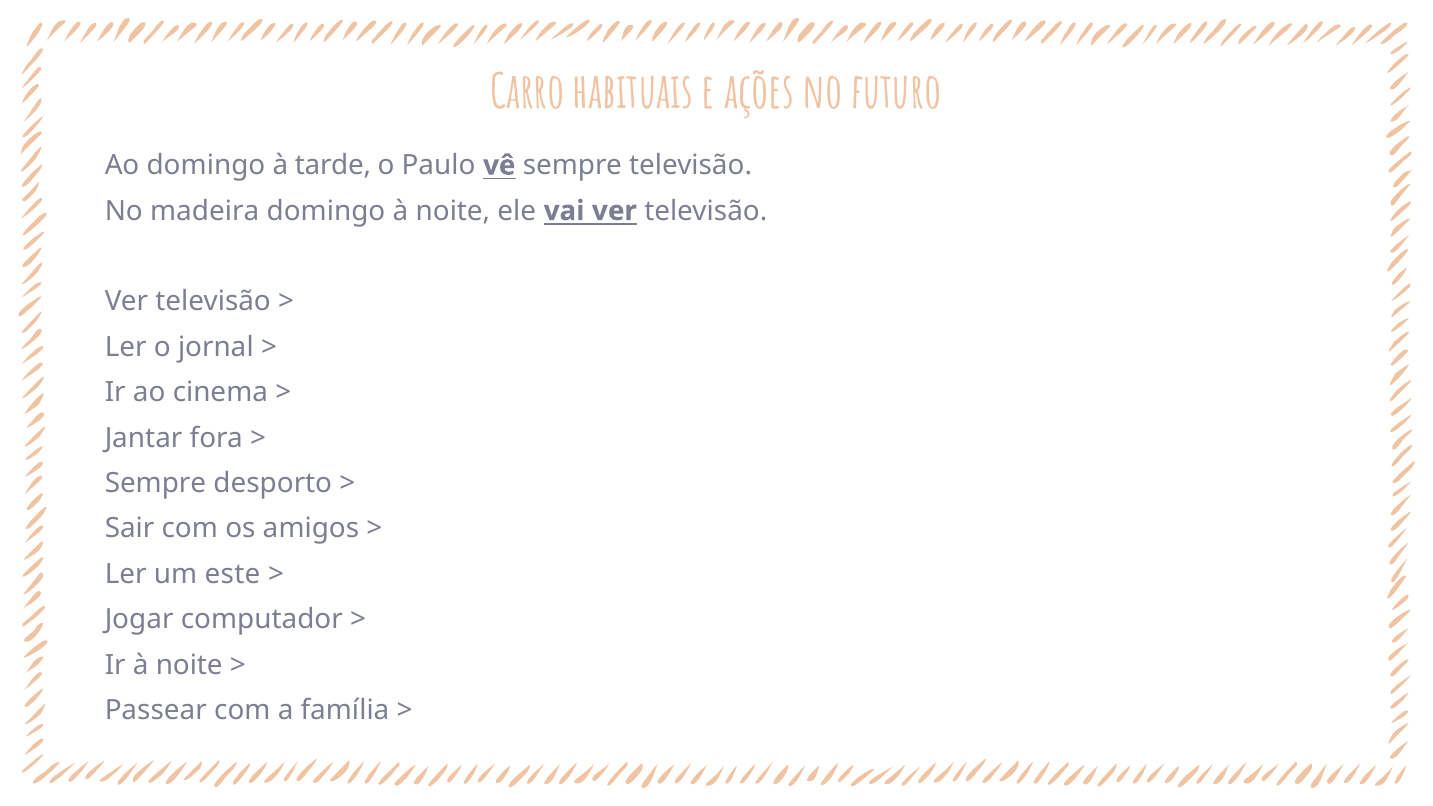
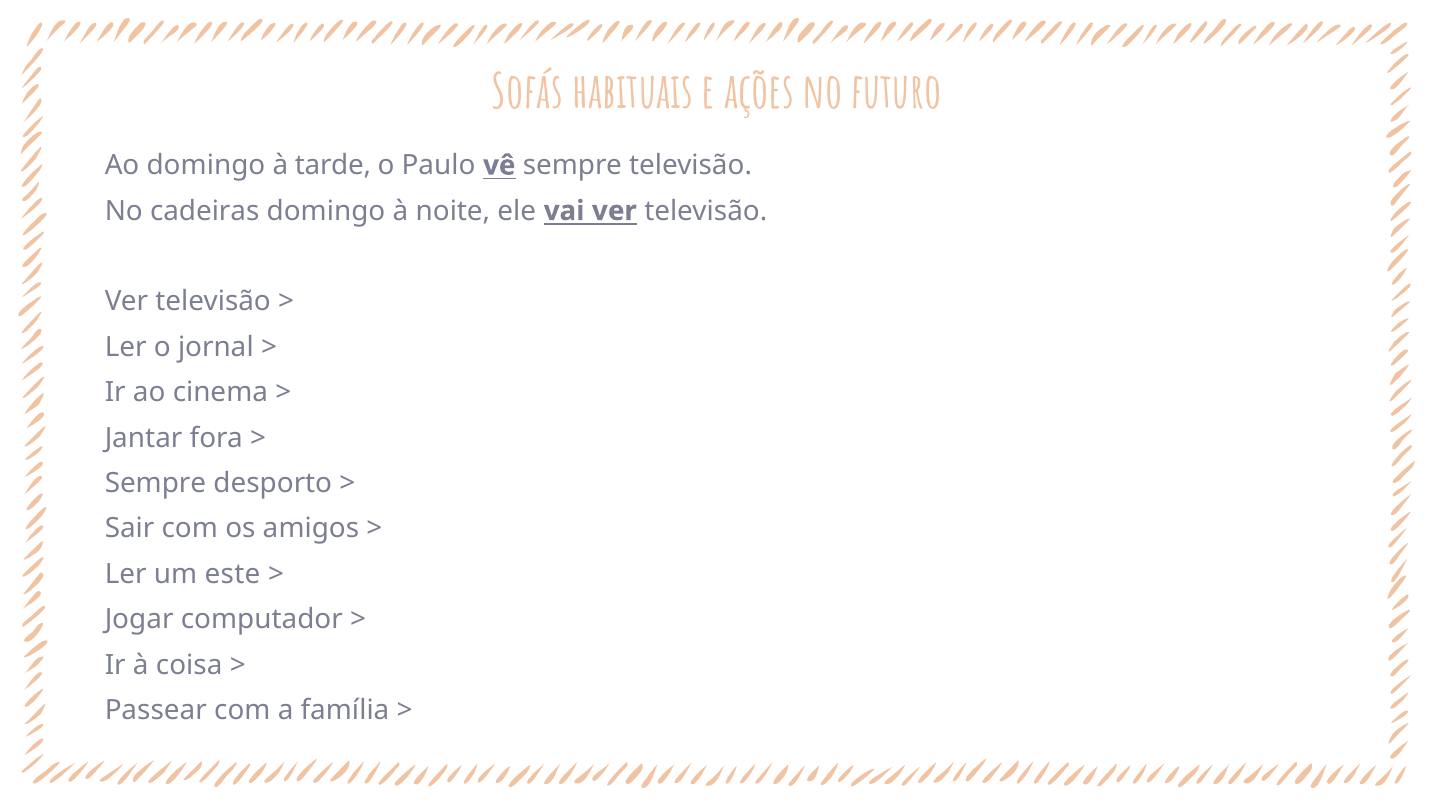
Carro: Carro -> Sofás (527, 93)
madeira: madeira -> cadeiras (205, 211)
Ir à noite: noite -> coisa (189, 665)
